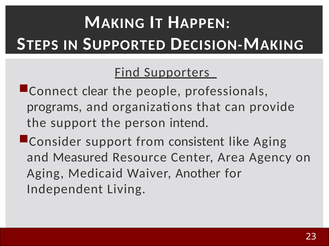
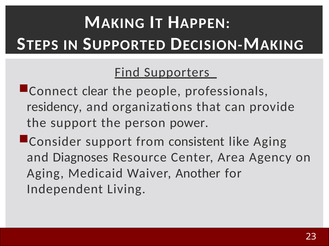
programs: programs -> residency (54, 107)
intend: intend -> power (189, 123)
Measured: Measured -> Diagnoses (80, 158)
